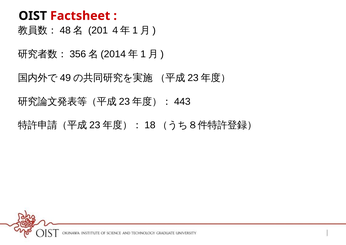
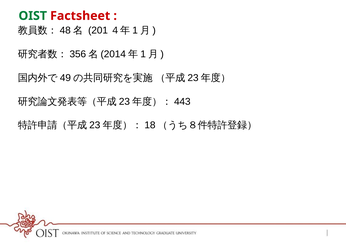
OIST colour: black -> green (33, 16)
